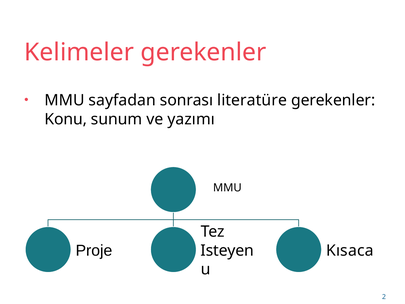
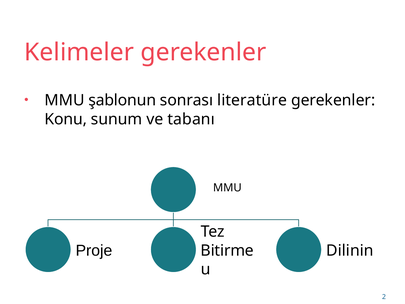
sayfadan: sayfadan -> şablonun (122, 100)
yazımı: yazımı -> tabanı (191, 119)
Isteyen: Isteyen -> Bitirme (227, 250)
Kısaca: Kısaca -> Dilinin (350, 250)
